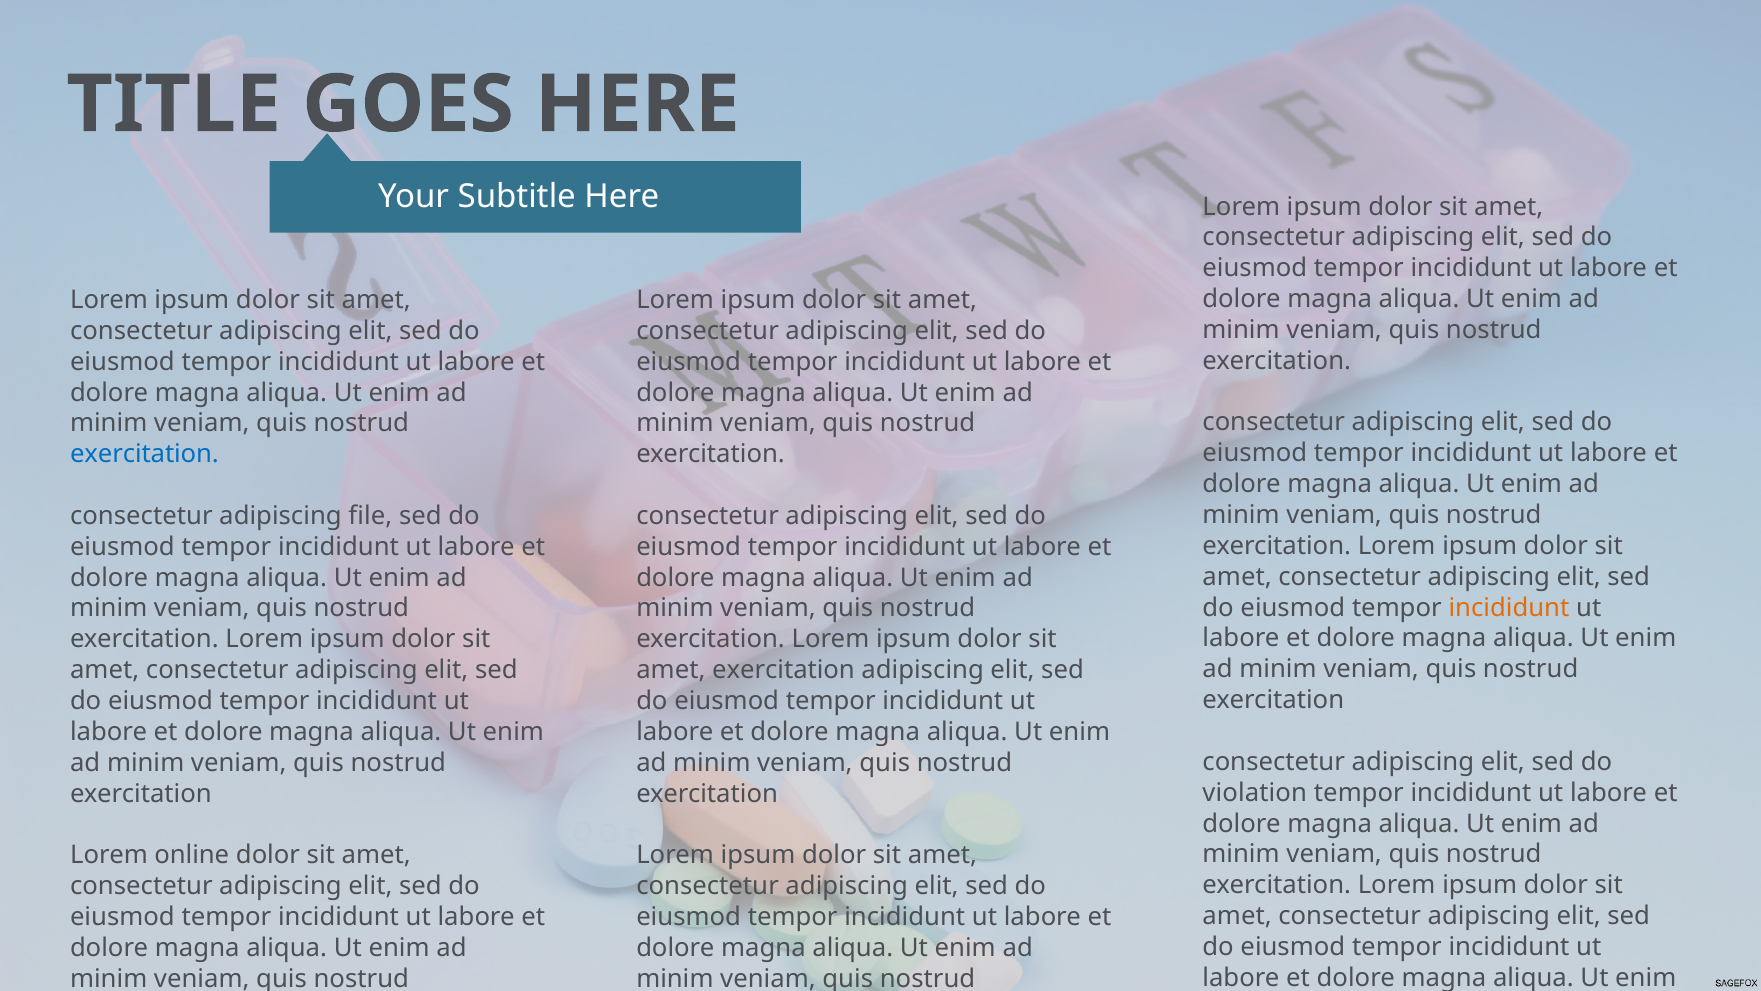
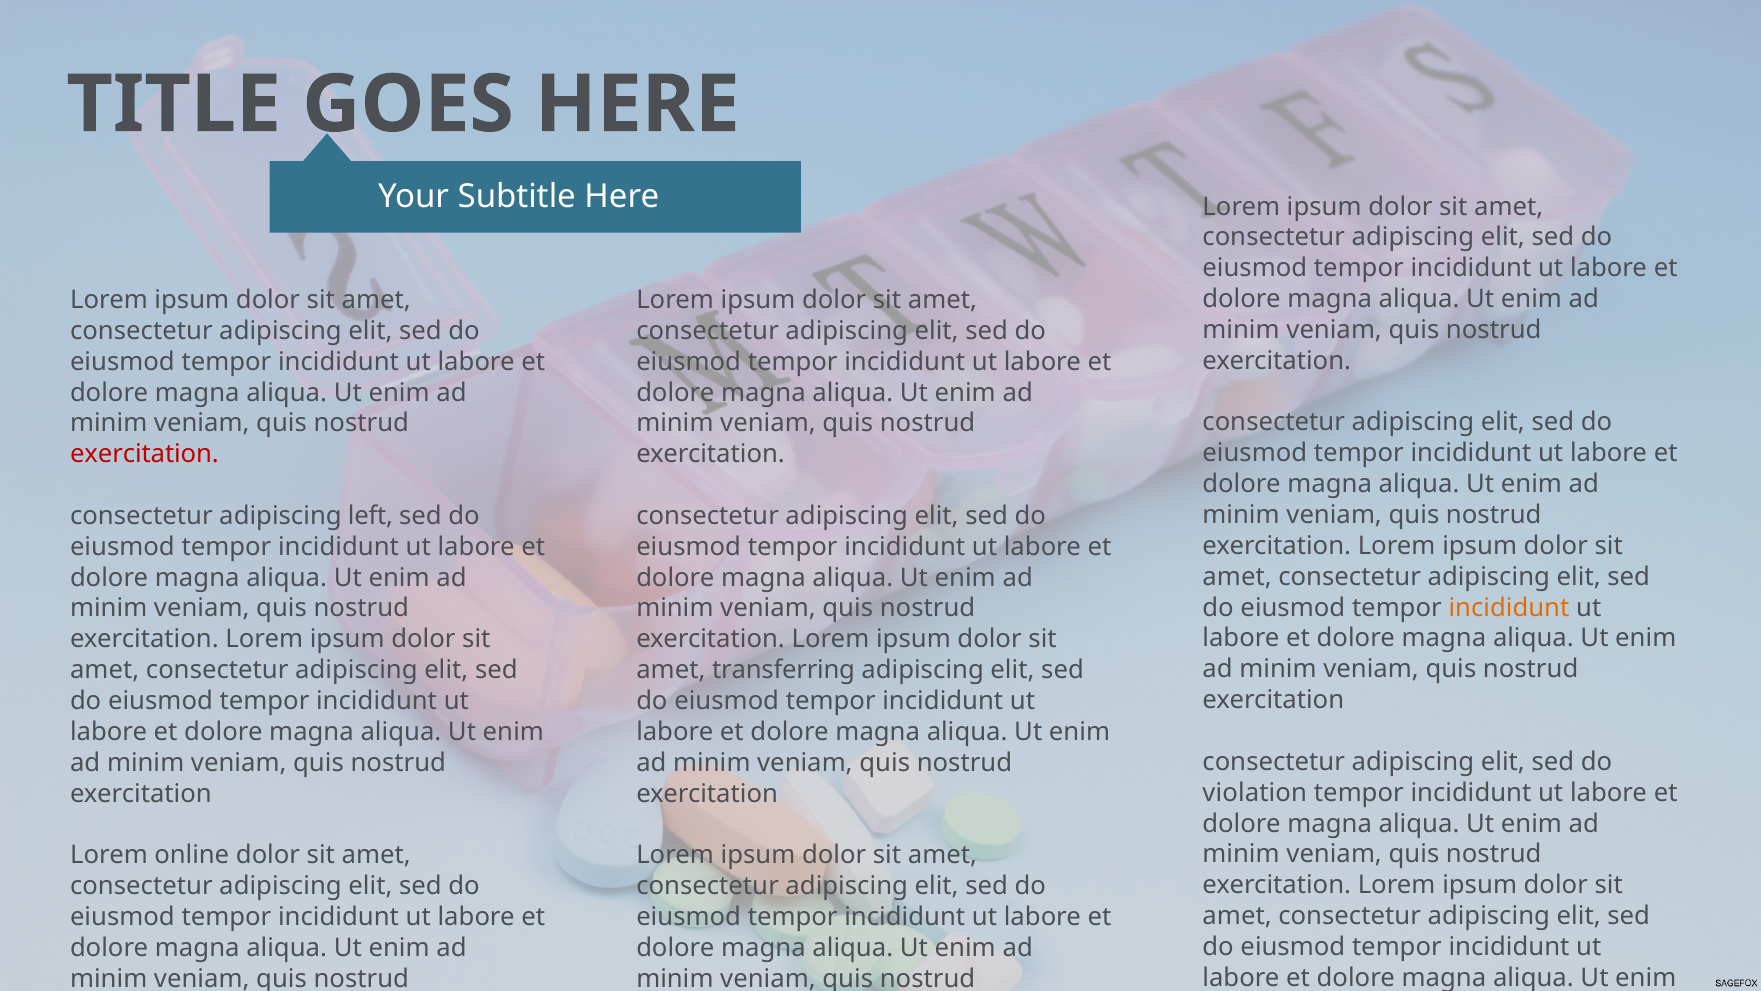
exercitation colour: blue -> red (144, 454)
file: file -> left (371, 516)
amet exercitation: exercitation -> transferring (784, 670)
